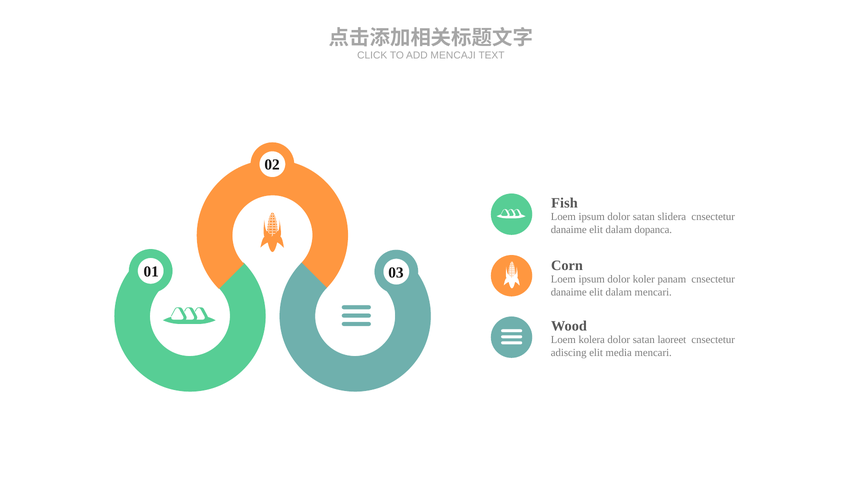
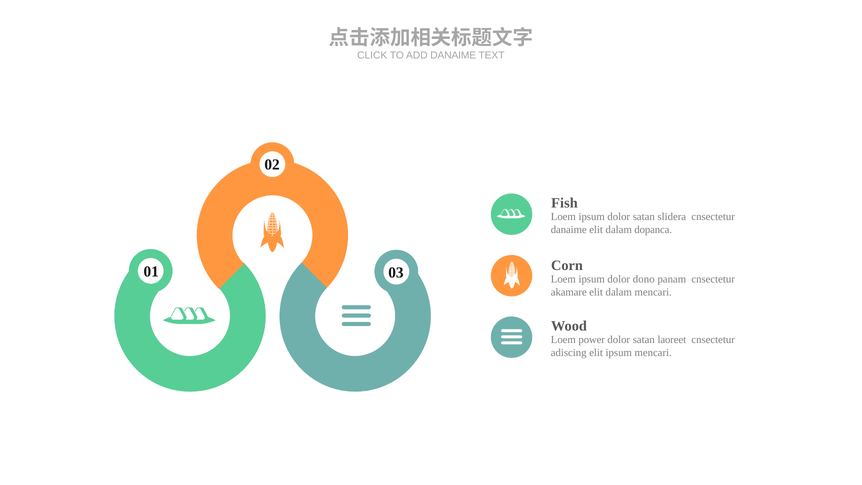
ADD MENCAJI: MENCAJI -> DANAIME (453, 56)
koler: koler -> dono (644, 279)
danaime: danaime -> akamare (569, 292)
kolera: kolera -> power (592, 340)
elit media: media -> ipsum (619, 353)
